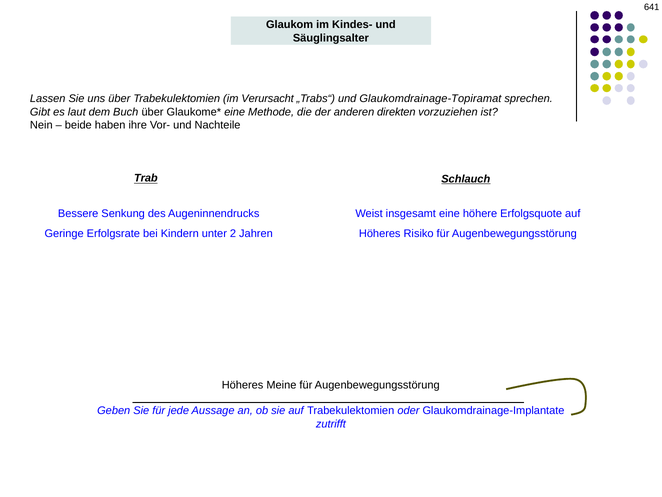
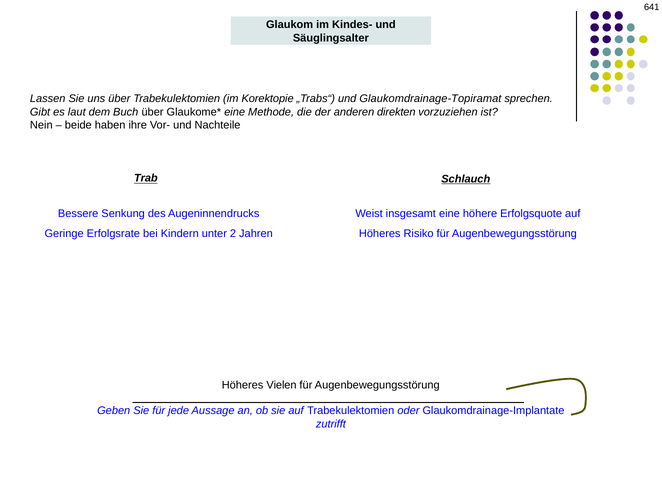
Verursacht: Verursacht -> Korektopie (268, 99)
Meine: Meine -> Vielen (281, 385)
